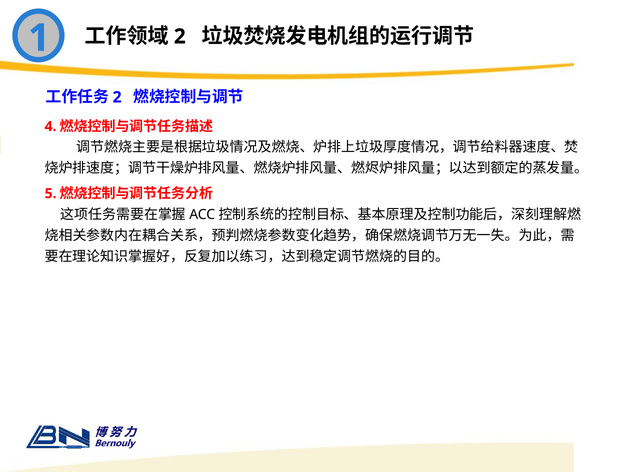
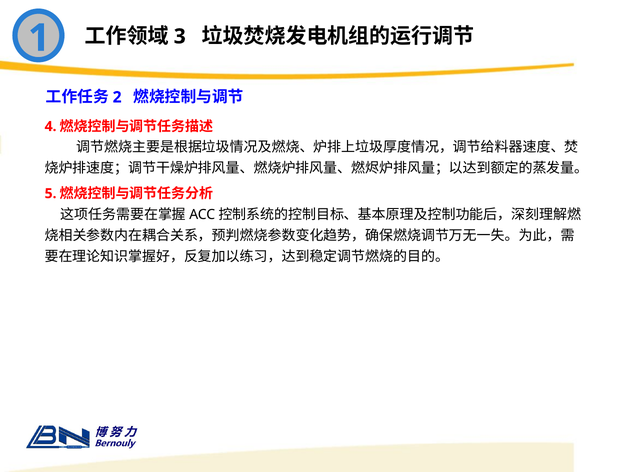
2: 2 -> 3 (180, 36)
